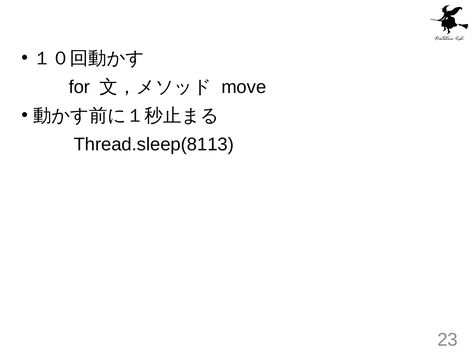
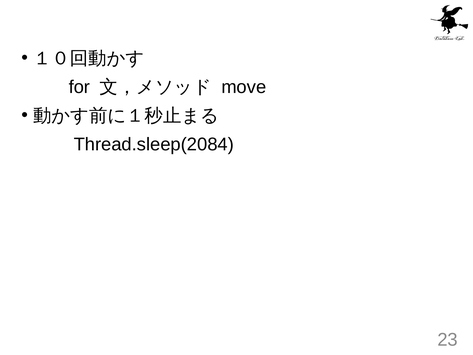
Thread.sleep(8113: Thread.sleep(8113 -> Thread.sleep(2084 (154, 144)
